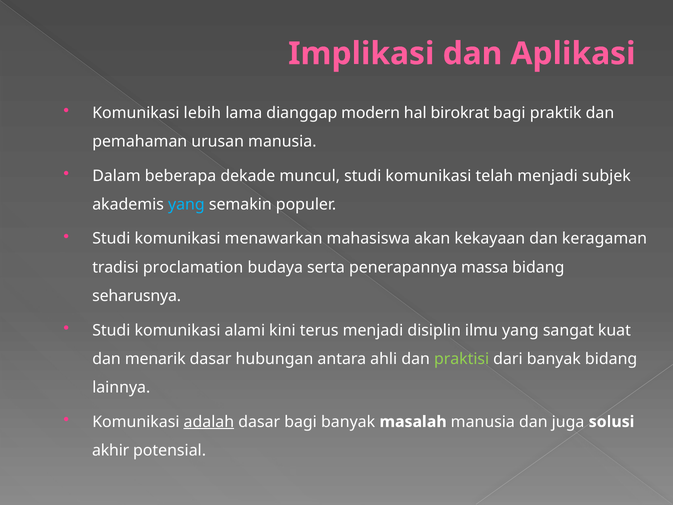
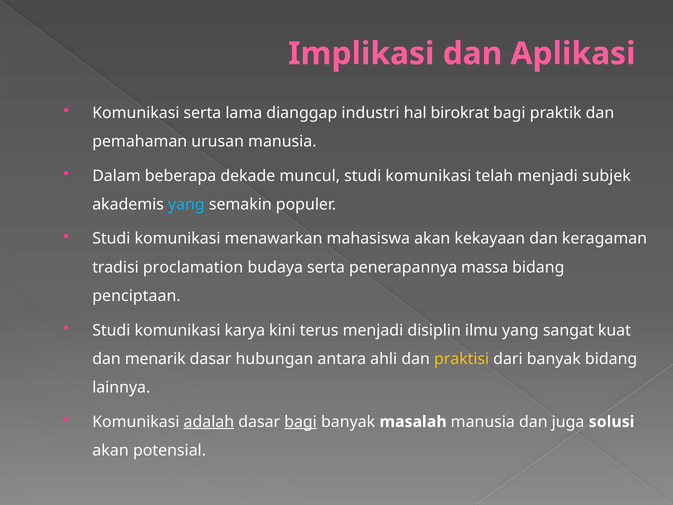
Komunikasi lebih: lebih -> serta (202, 113)
modern: modern -> industri (370, 113)
seharusnya: seharusnya -> penciptaan (137, 296)
alami: alami -> karya (245, 330)
praktisi colour: light green -> yellow (462, 359)
bagi underline: none -> present (301, 422)
akhir: akhir -> akan (111, 450)
